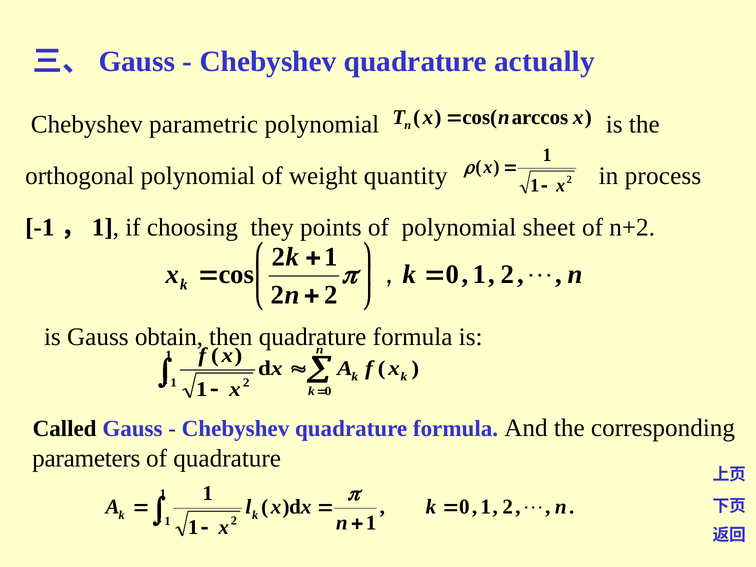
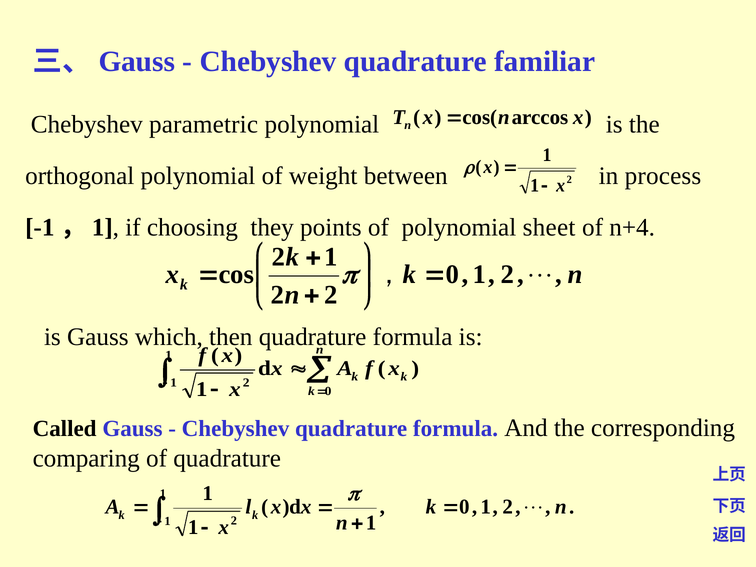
actually: actually -> familiar (545, 61)
quantity: quantity -> between (406, 176)
n+2: n+2 -> n+4 (632, 227)
obtain: obtain -> which (169, 337)
parameters: parameters -> comparing (86, 458)
